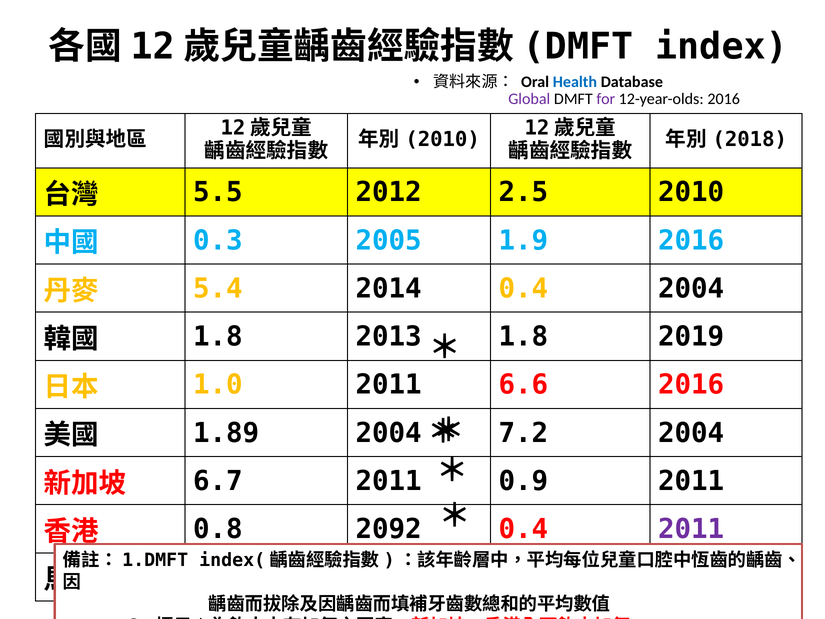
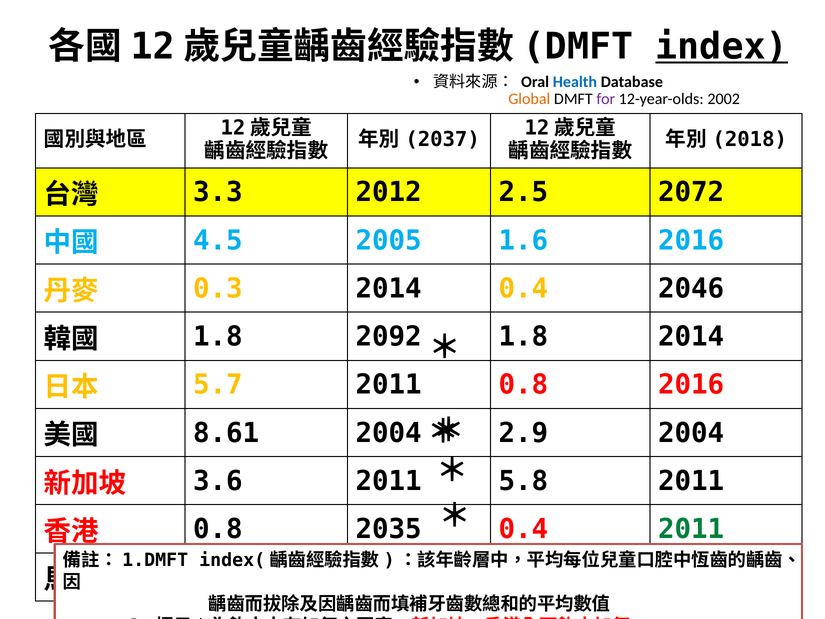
index underline: none -> present (722, 47)
Global colour: purple -> orange (529, 99)
12-year-olds 2016: 2016 -> 2002 (724, 99)
2010: 2010 -> 2037 (443, 139)
5.5: 5.5 -> 3.3 (218, 192)
2.5 2010: 2010 -> 2072 (691, 192)
0.3: 0.3 -> 4.5 (218, 240)
1.9: 1.9 -> 1.6 (523, 240)
5.4: 5.4 -> 0.3 (218, 288)
0.4 2004: 2004 -> 2046 (691, 288)
2013: 2013 -> 2092 (389, 337)
1.8 2019: 2019 -> 2014 (691, 337)
1.0: 1.0 -> 5.7 (218, 385)
2011 6.6: 6.6 -> 0.8 (523, 385)
1.89: 1.89 -> 8.61 (226, 433)
7.2: 7.2 -> 2.9 (523, 433)
6.7: 6.7 -> 3.6 (218, 481)
0.9: 0.9 -> 5.8 (523, 481)
2092: 2092 -> 2035 (389, 529)
2011 colour: purple -> green (691, 529)
